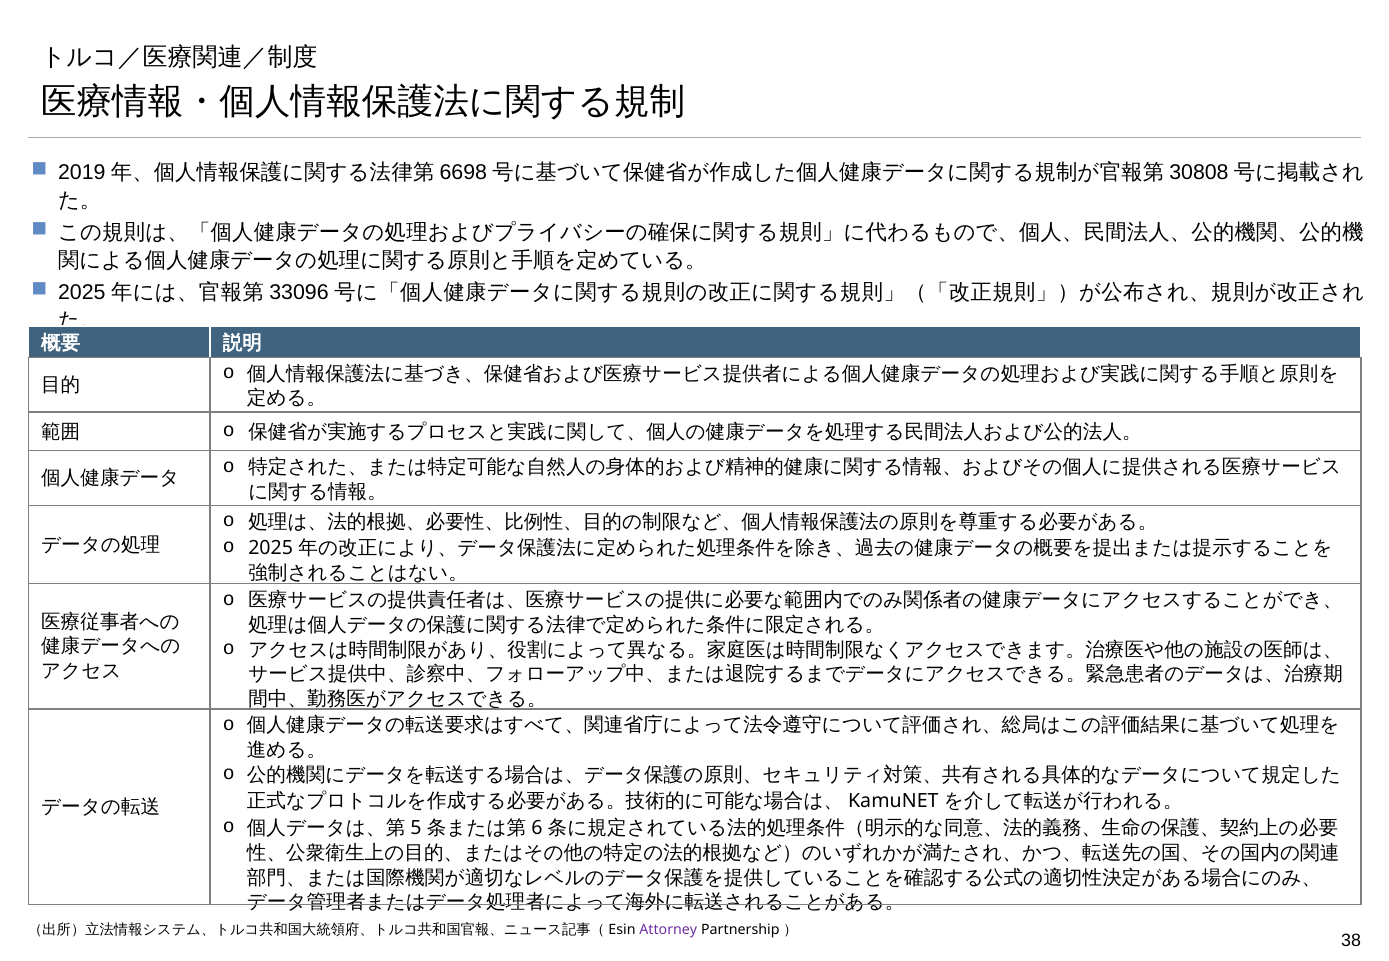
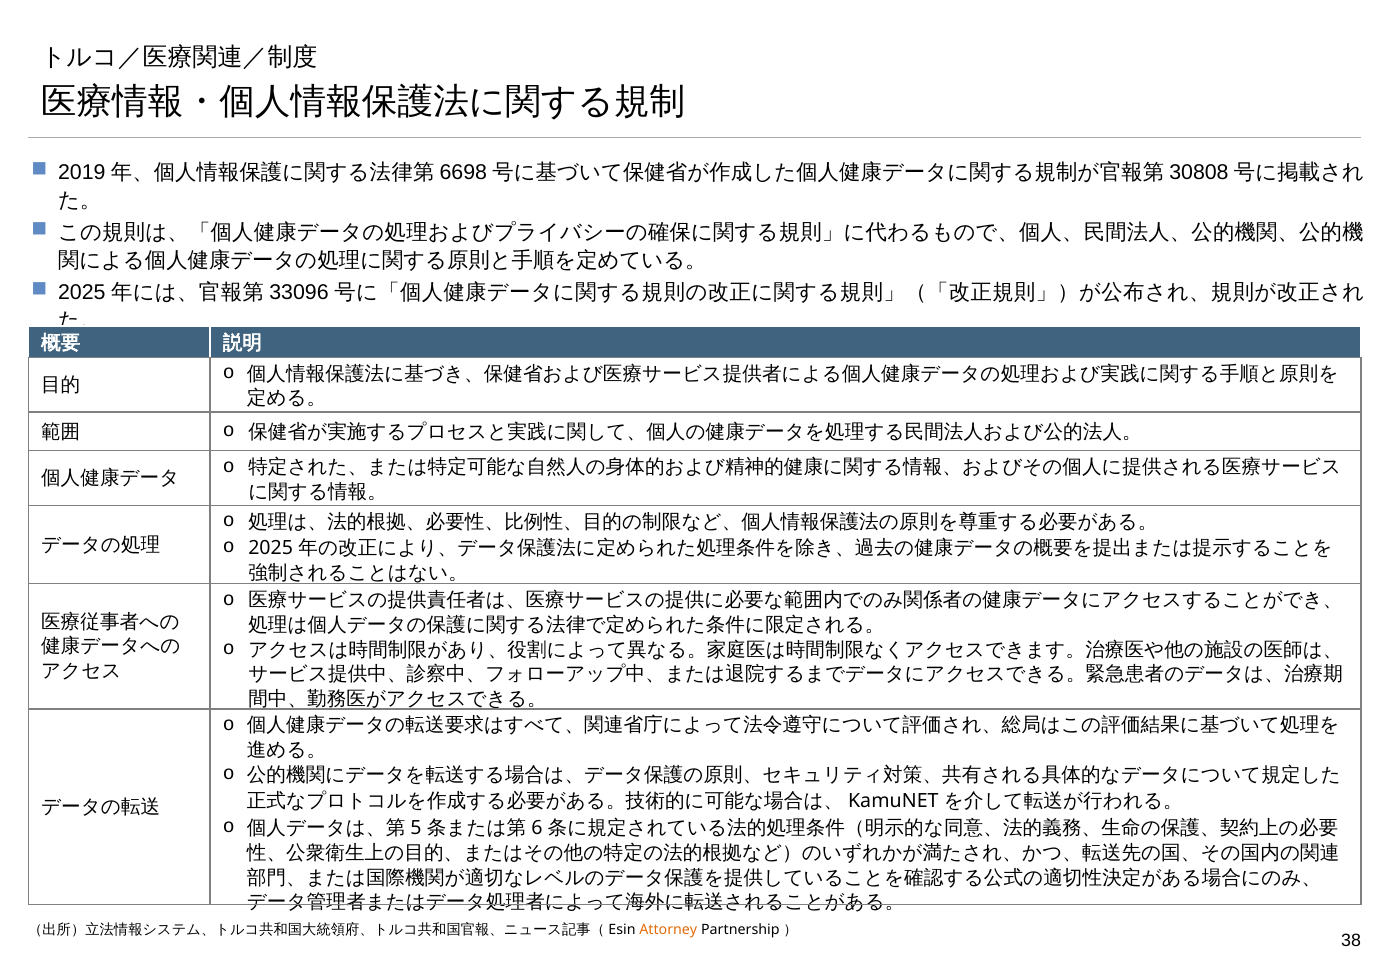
Attorney colour: purple -> orange (668, 931)
